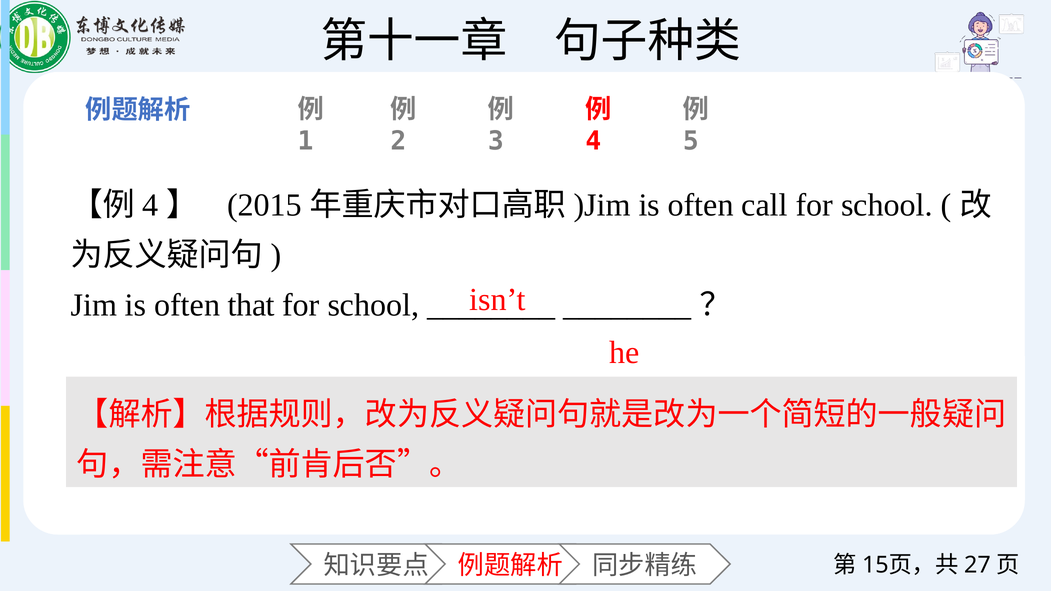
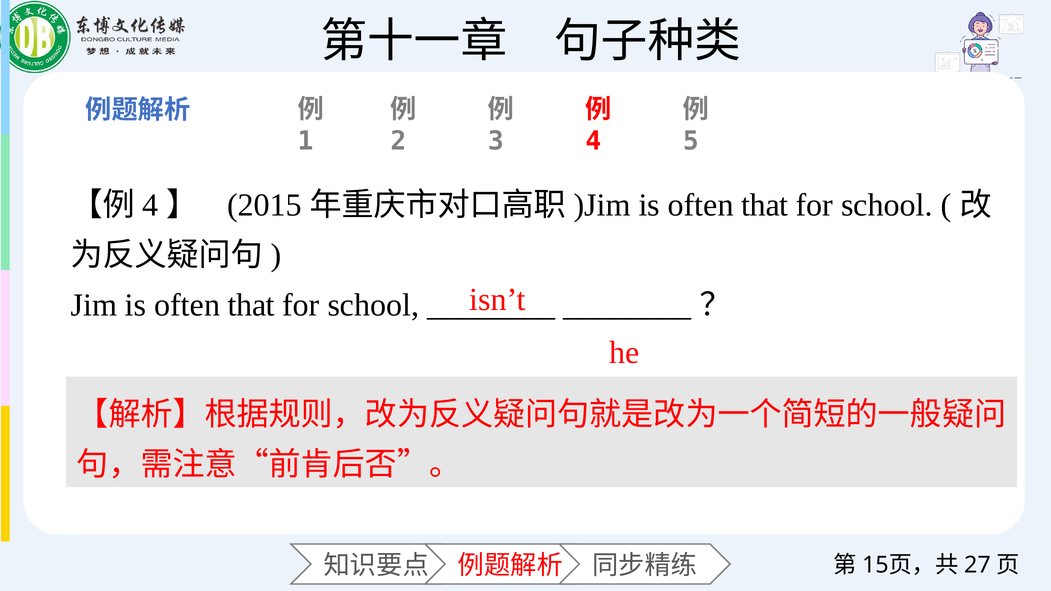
call: call -> that (765, 205)
